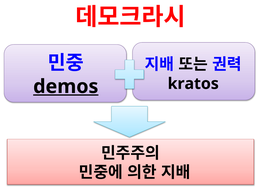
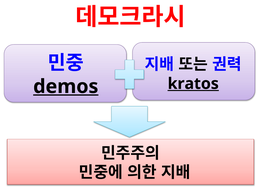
kratos underline: none -> present (193, 84)
